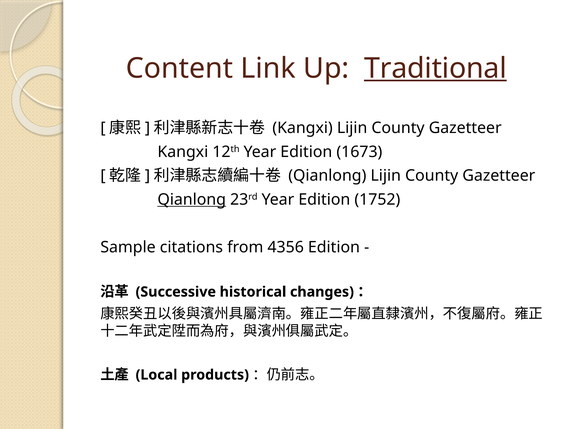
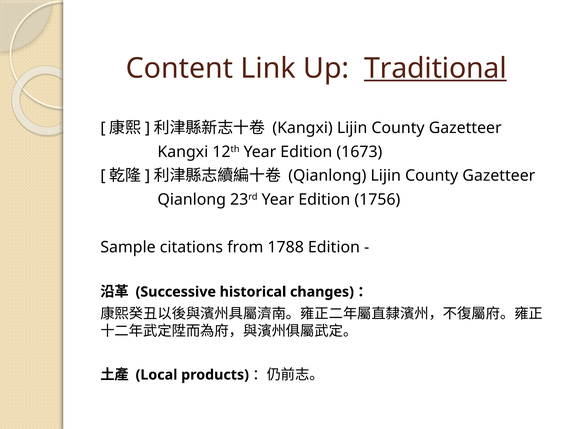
Qianlong underline: present -> none (192, 199)
1752: 1752 -> 1756 (377, 199)
4356: 4356 -> 1788 (286, 247)
